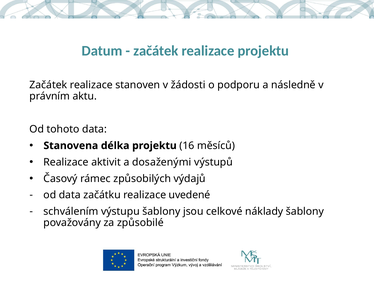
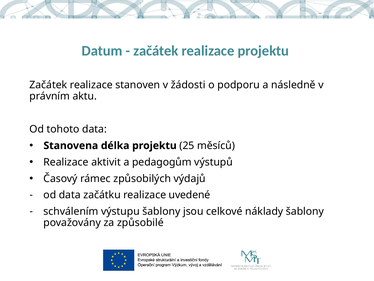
16: 16 -> 25 (187, 145)
dosaženými: dosaženými -> pedagogům (162, 162)
